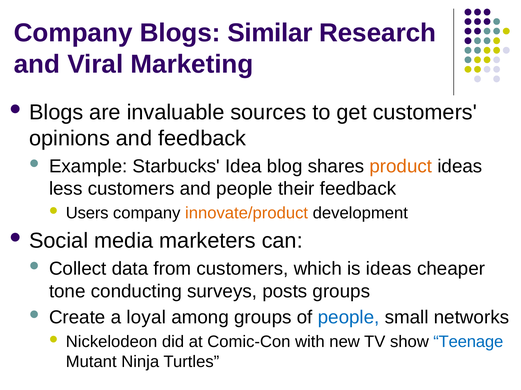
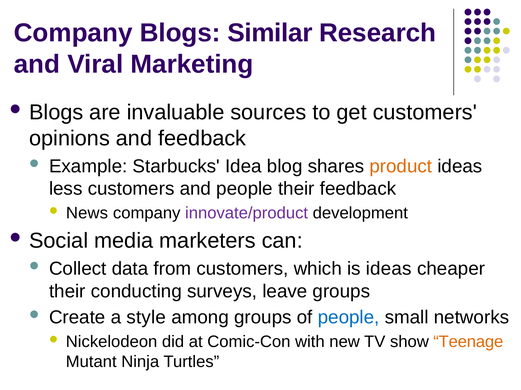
Users: Users -> News (87, 214)
innovate/product colour: orange -> purple (247, 214)
tone: tone -> their (67, 292)
posts: posts -> leave (285, 292)
loyal: loyal -> style (146, 318)
Teenage colour: blue -> orange (468, 342)
